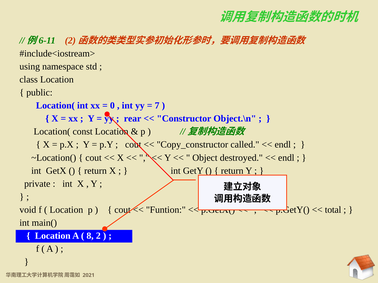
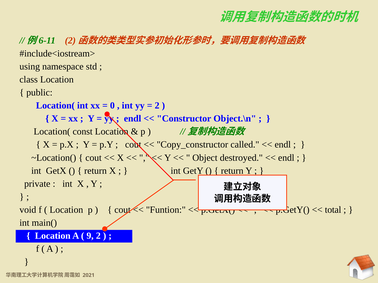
7: 7 -> 2 (157, 106)
rear: rear -> endl (133, 119)
8: 8 -> 9 (90, 236)
